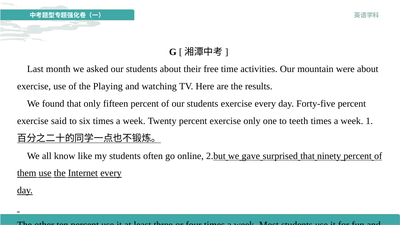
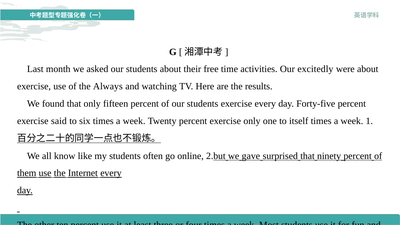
mountain: mountain -> excitedly (315, 69)
Playing: Playing -> Always (108, 86)
teeth: teeth -> itself (299, 121)
